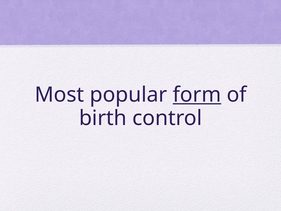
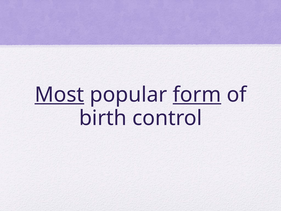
Most underline: none -> present (59, 95)
